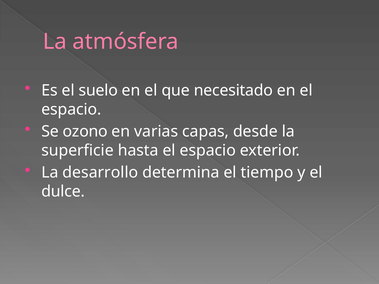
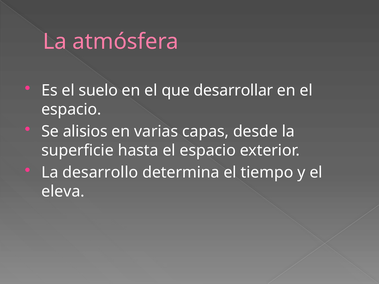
necesitado: necesitado -> desarrollar (233, 90)
ozono: ozono -> alisios (85, 132)
dulce: dulce -> eleva (63, 192)
